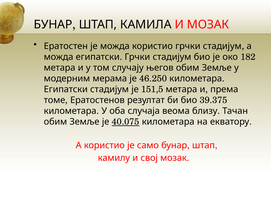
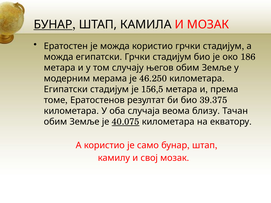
БУНАР underline: none -> present (53, 25)
182: 182 -> 186 (248, 57)
151,5: 151,5 -> 156,5 (152, 89)
